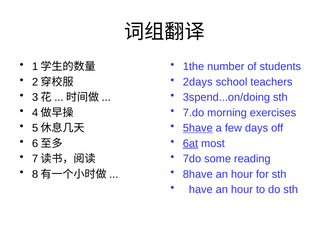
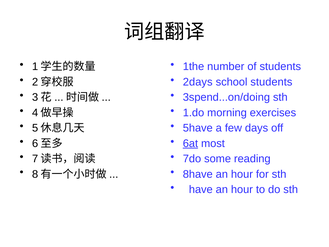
school teachers: teachers -> students (271, 82)
7.do: 7.do -> 1.do (193, 113)
5have underline: present -> none (198, 128)
